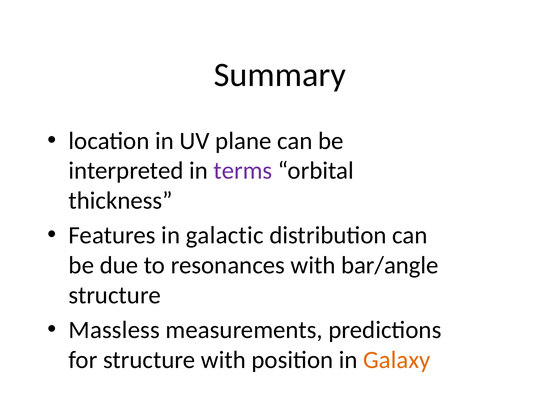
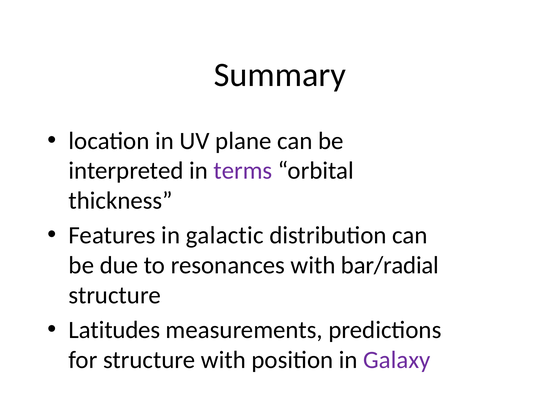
bar/angle: bar/angle -> bar/radial (390, 265)
Massless: Massless -> Latitudes (114, 330)
Galaxy colour: orange -> purple (397, 360)
